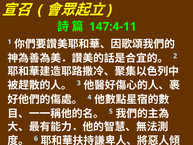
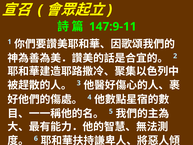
147:4-11: 147:4-11 -> 147:9-11 (113, 27)
